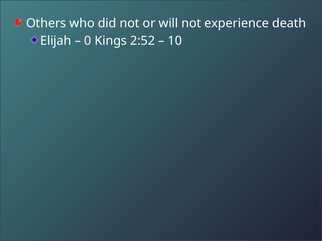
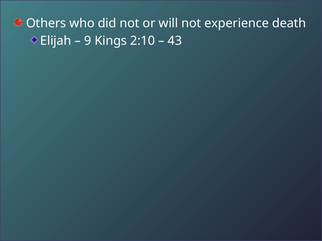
0: 0 -> 9 (88, 41)
2:52: 2:52 -> 2:10 (143, 41)
10: 10 -> 43 (175, 41)
